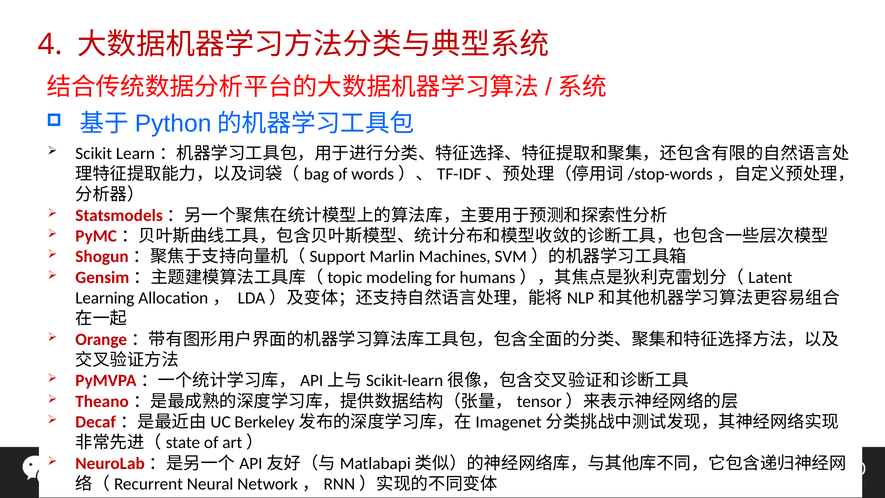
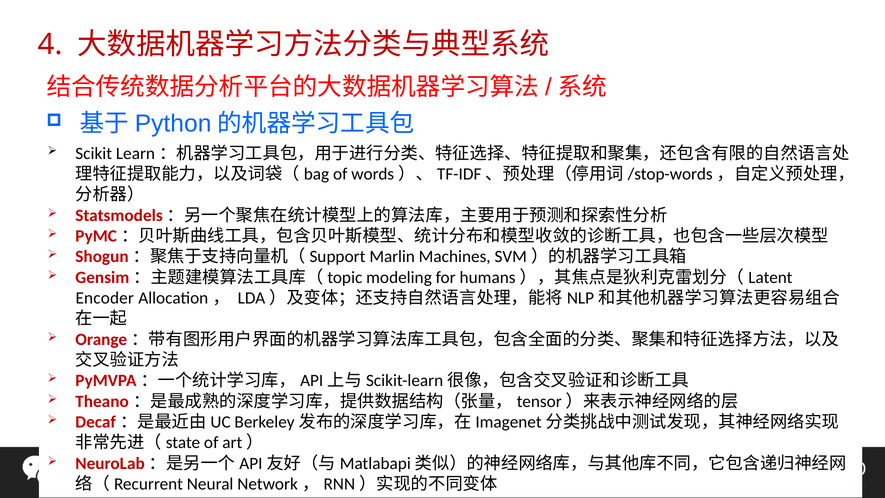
Learning: Learning -> Encoder (105, 298)
